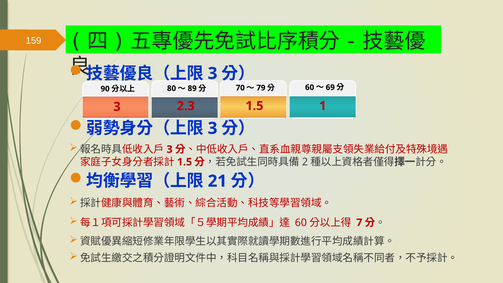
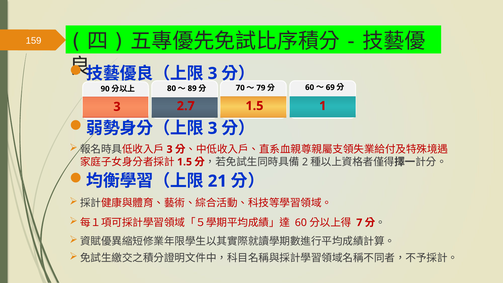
2.3: 2.3 -> 2.7 (186, 106)
